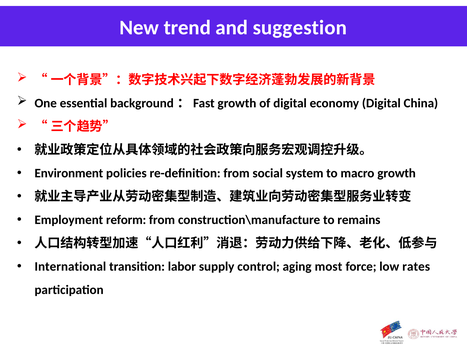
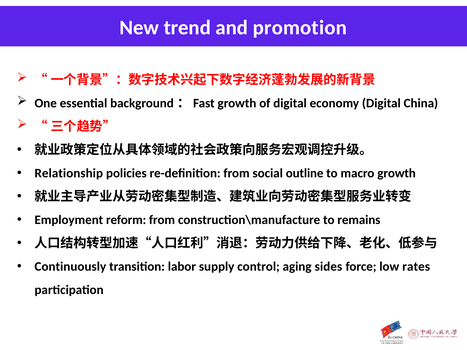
suggestion: suggestion -> promotion (300, 28)
Environment: Environment -> Relationship (69, 173)
system: system -> outline (305, 173)
International: International -> Continuously (70, 267)
most: most -> sides (328, 267)
